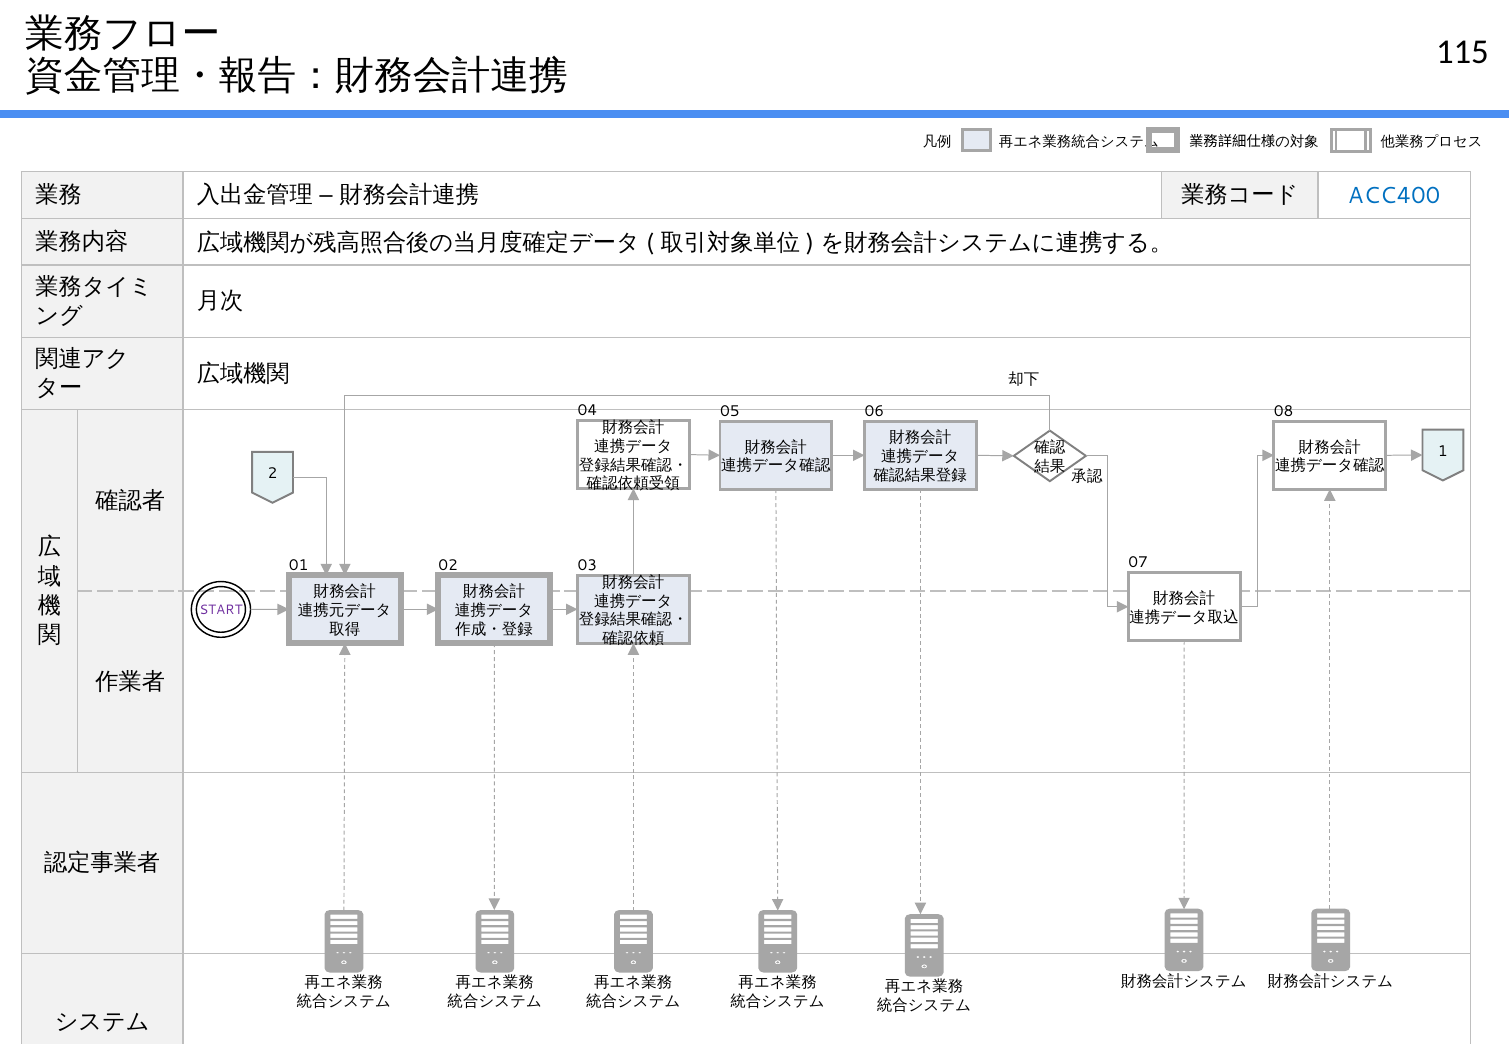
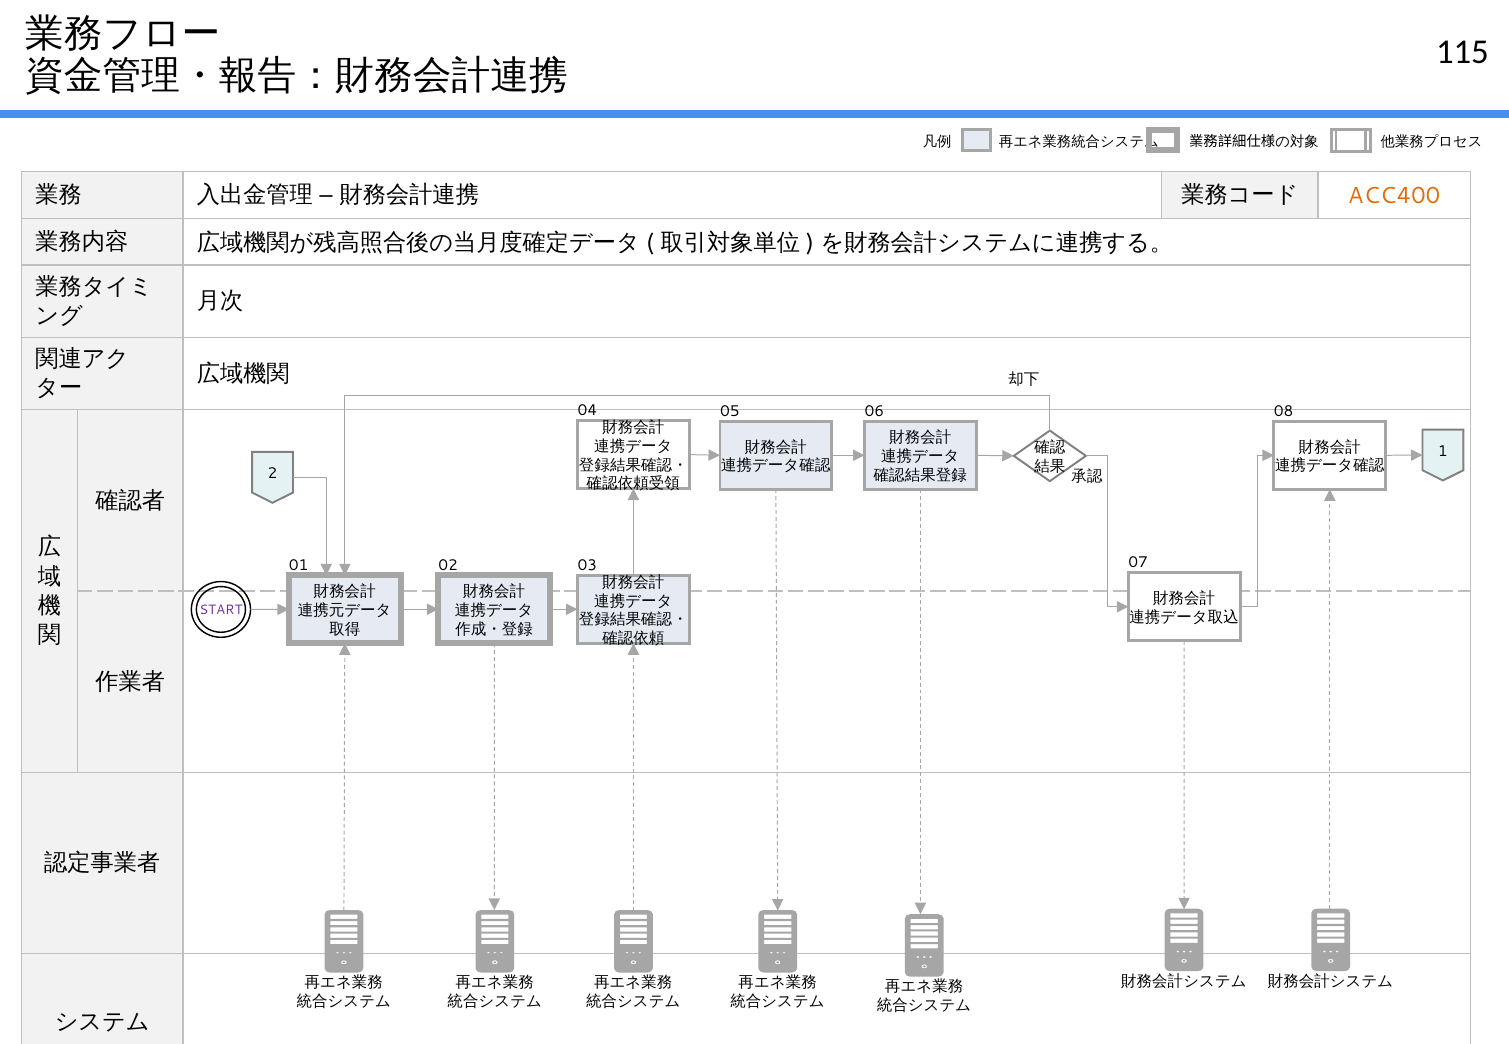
ACC400 colour: blue -> orange (1394, 196)
